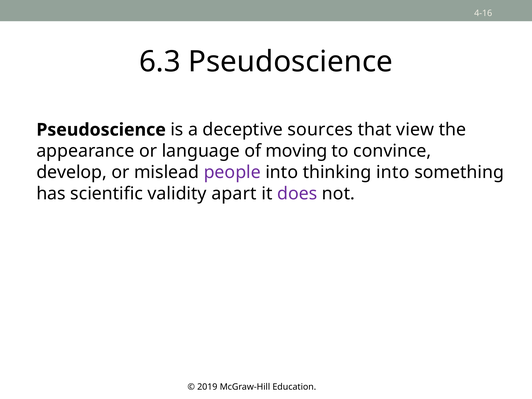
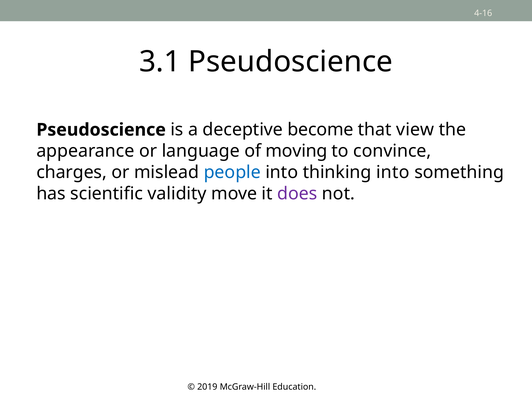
6.3: 6.3 -> 3.1 (160, 62)
sources: sources -> become (321, 130)
develop: develop -> charges (72, 172)
people colour: purple -> blue (232, 172)
apart: apart -> move (234, 194)
